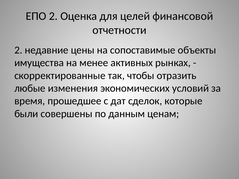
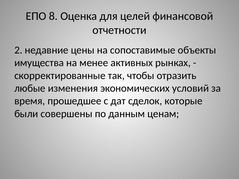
ЕПО 2: 2 -> 8 (53, 16)
